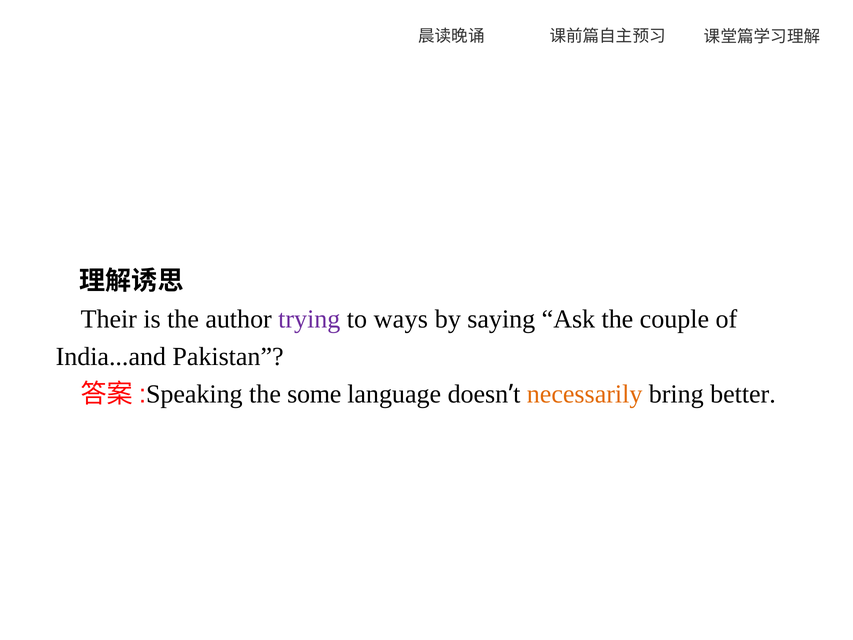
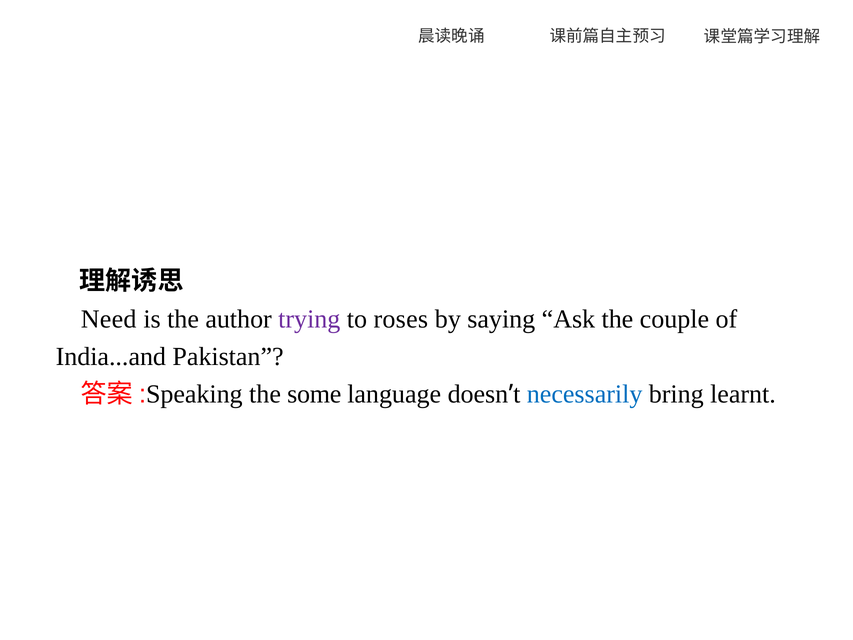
Their: Their -> Need (109, 319)
ways: ways -> roses (401, 319)
necessarily colour: orange -> blue (585, 394)
better: better -> learnt (743, 394)
